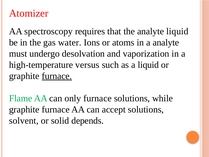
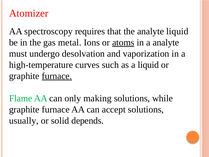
water: water -> metal (70, 42)
atoms underline: none -> present (123, 42)
versus: versus -> curves (87, 65)
only furnace: furnace -> making (97, 98)
solvent: solvent -> usually (24, 120)
